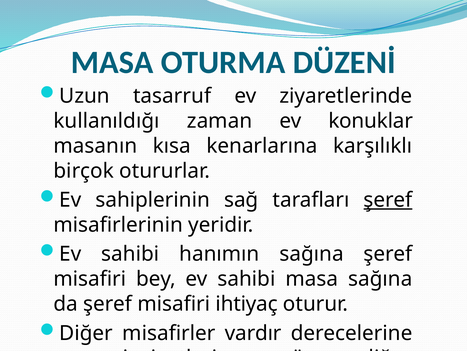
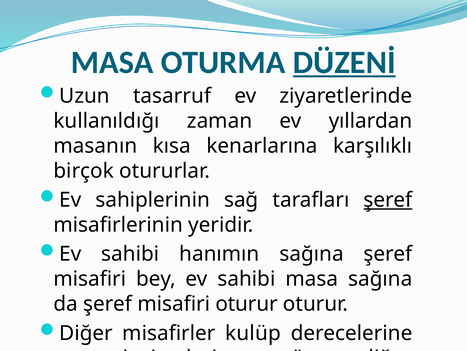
DÜZENİ underline: none -> present (344, 62)
konuklar: konuklar -> yıllardan (371, 121)
misafiri ihtiyaç: ihtiyaç -> oturur (247, 303)
vardır: vardır -> kulüp (253, 332)
